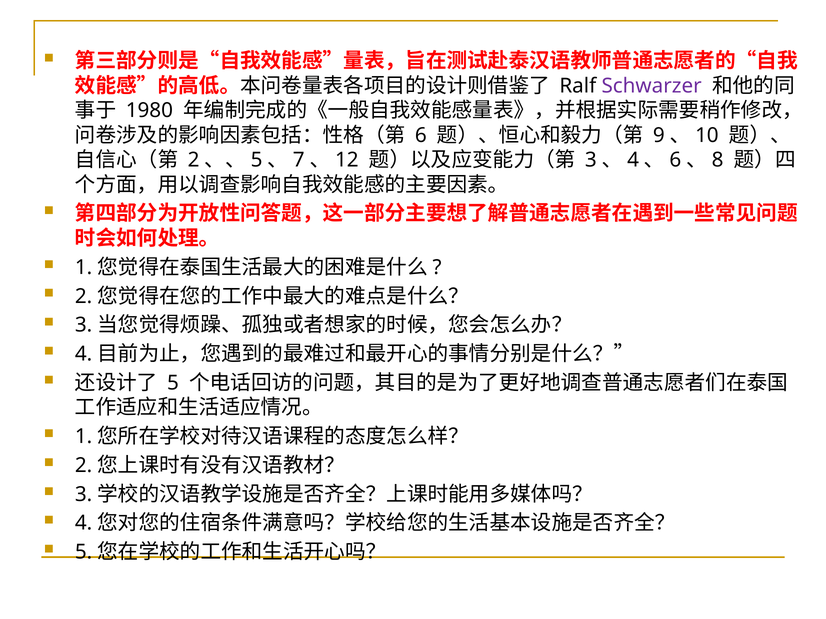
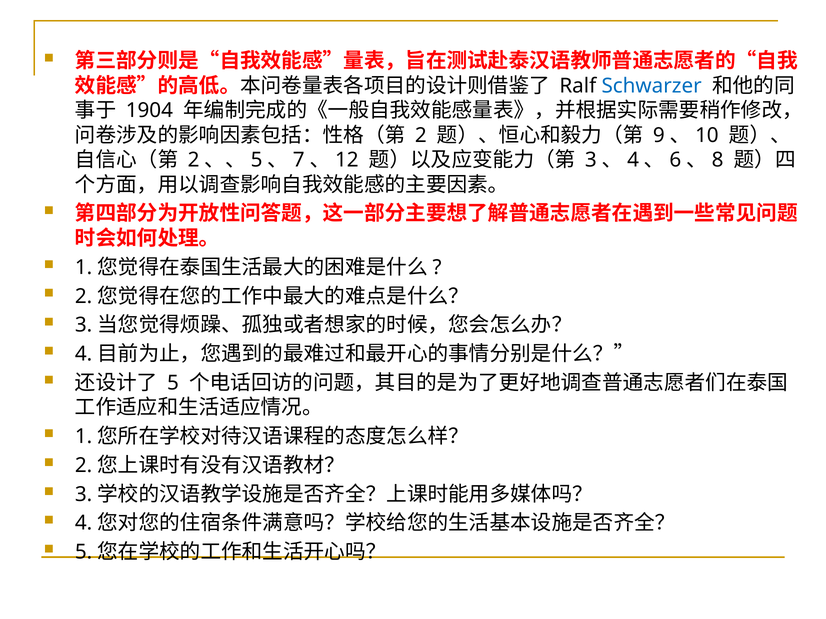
Schwarzer colour: purple -> blue (652, 86)
1980: 1980 -> 1904 (149, 111)
6: 6 -> 2 (421, 135)
